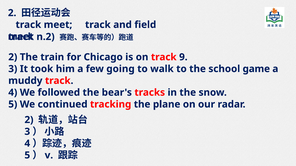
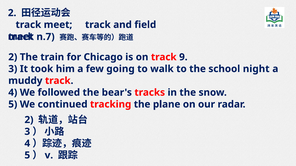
n.2: n.2 -> n.7 (46, 37)
game: game -> night (256, 69)
